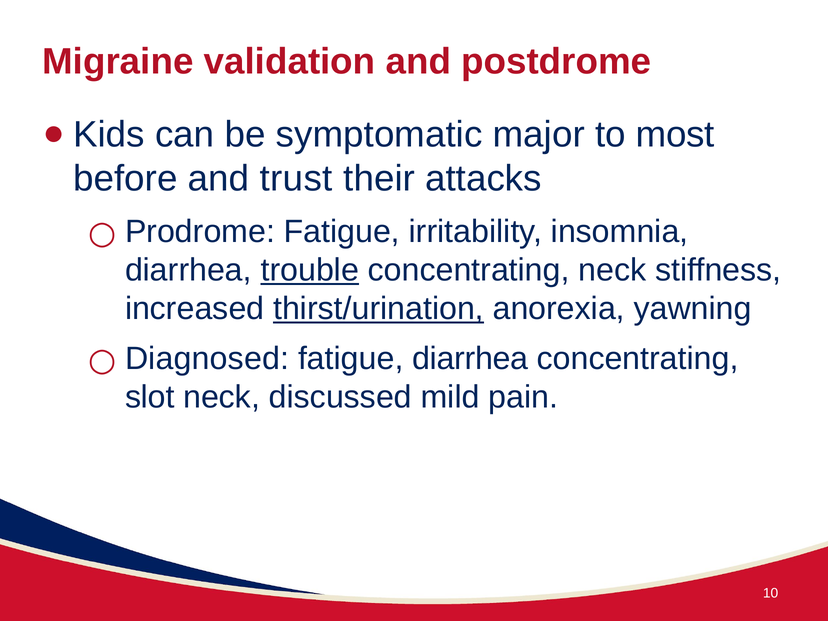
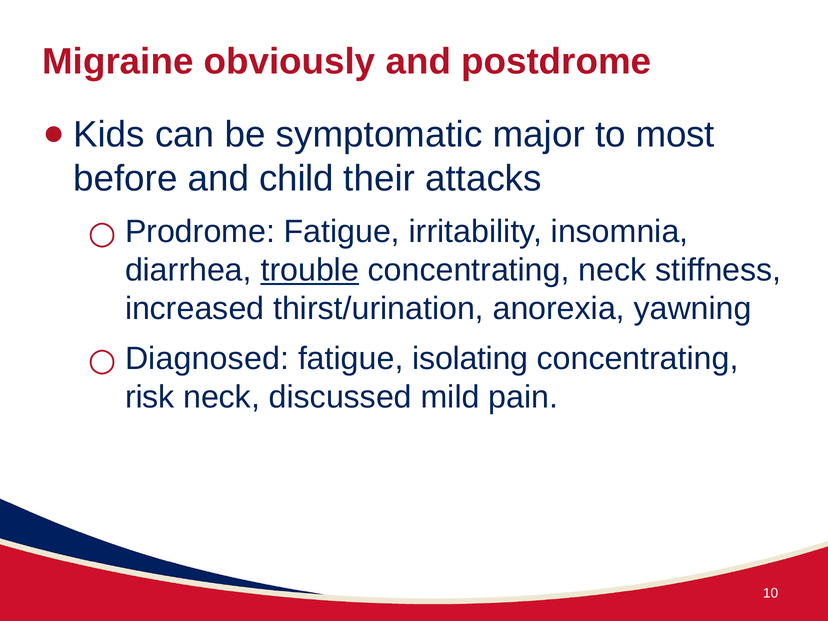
validation: validation -> obviously (290, 61)
trust: trust -> child (297, 179)
thirst/urination underline: present -> none (379, 309)
fatigue diarrhea: diarrhea -> isolating (470, 359)
slot: slot -> risk (150, 397)
